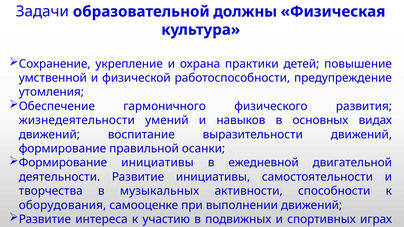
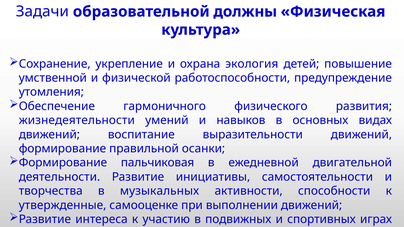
практики: практики -> экология (252, 64)
Формирование инициативы: инициативы -> пальчиковая (158, 163)
оборудования: оборудования -> утвержденные (63, 205)
